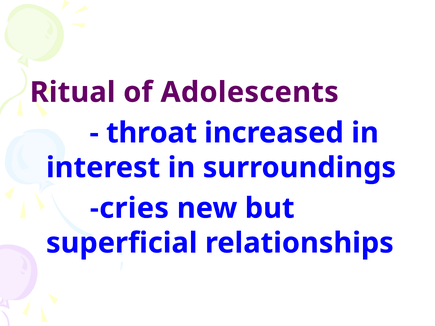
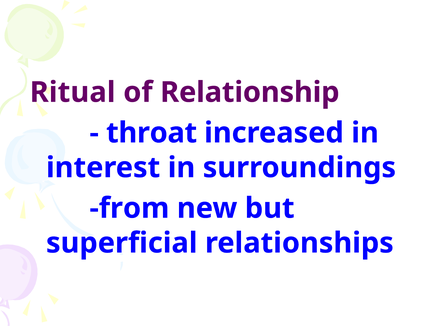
Adolescents: Adolescents -> Relationship (250, 92)
cries: cries -> from (129, 208)
